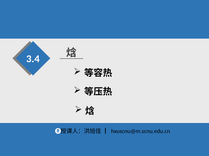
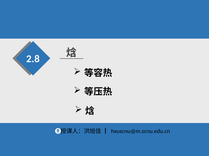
3.4: 3.4 -> 2.8 (33, 59)
